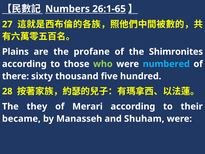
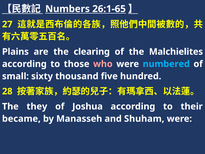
profane: profane -> clearing (92, 52)
Shimronites: Shimronites -> Malchielites (176, 52)
who colour: light green -> pink (103, 64)
there: there -> small (15, 76)
Merari: Merari -> Joshua (88, 106)
